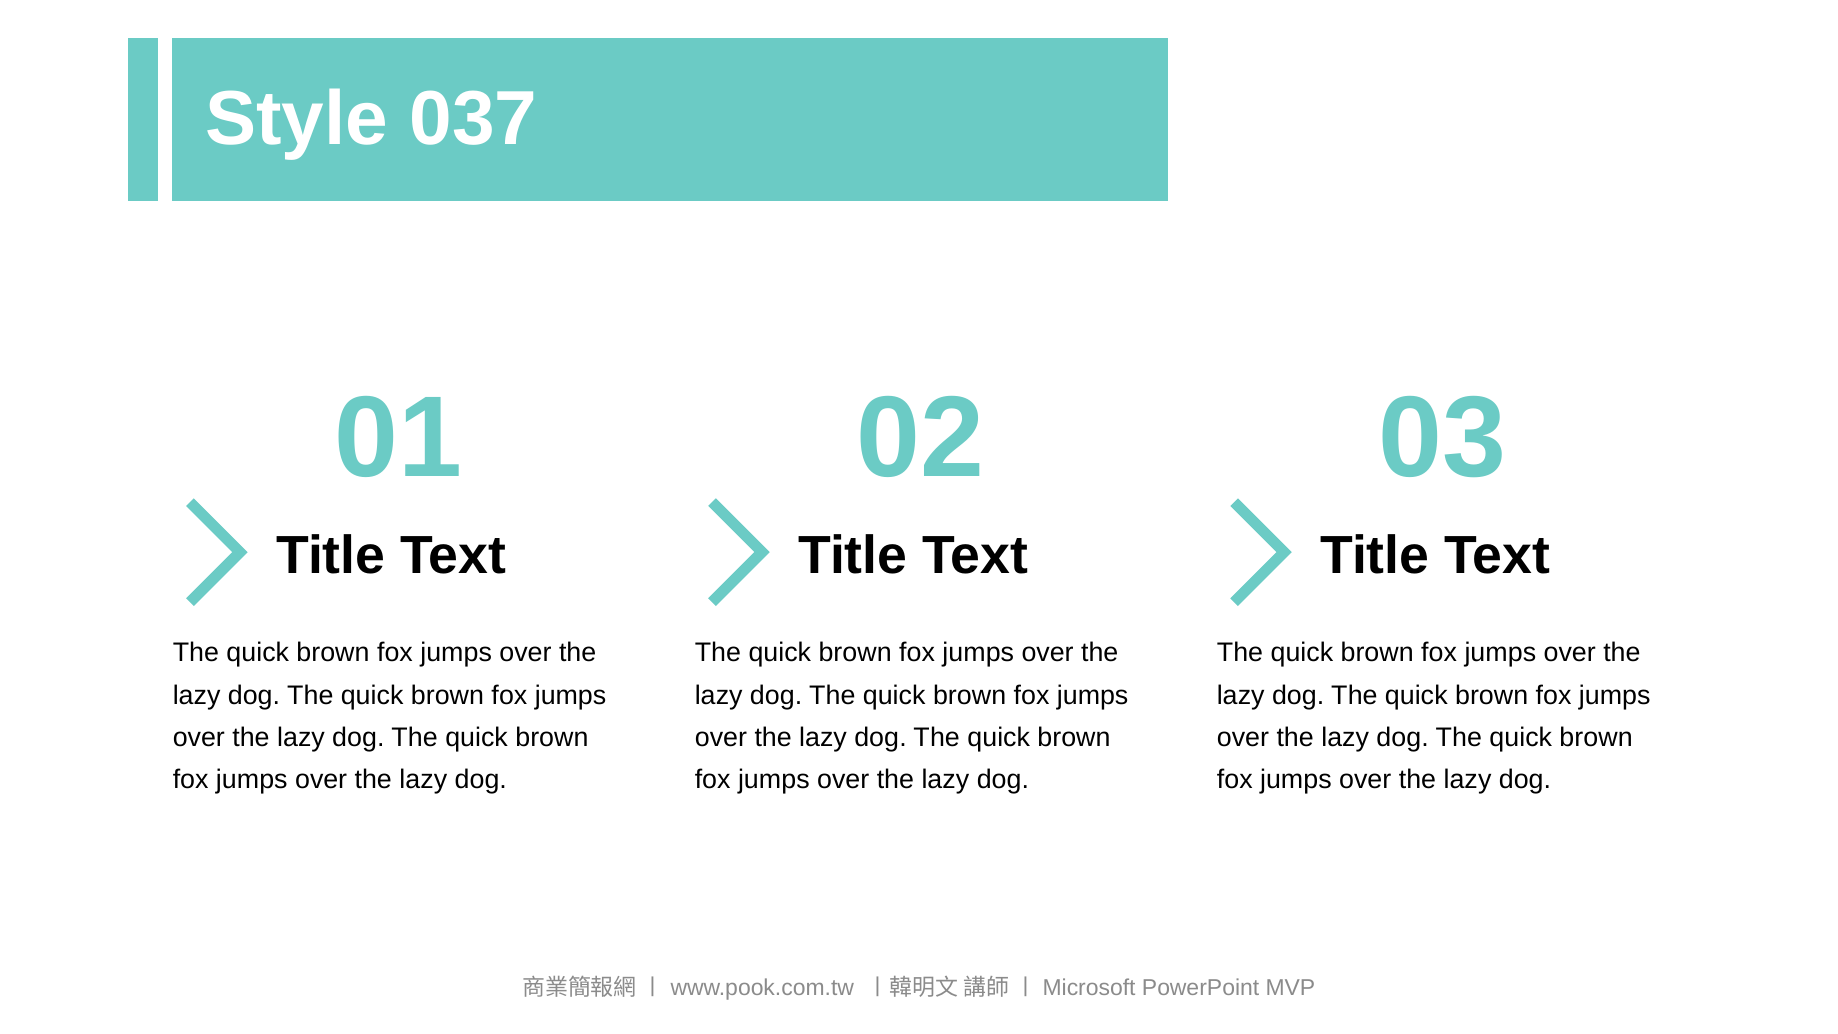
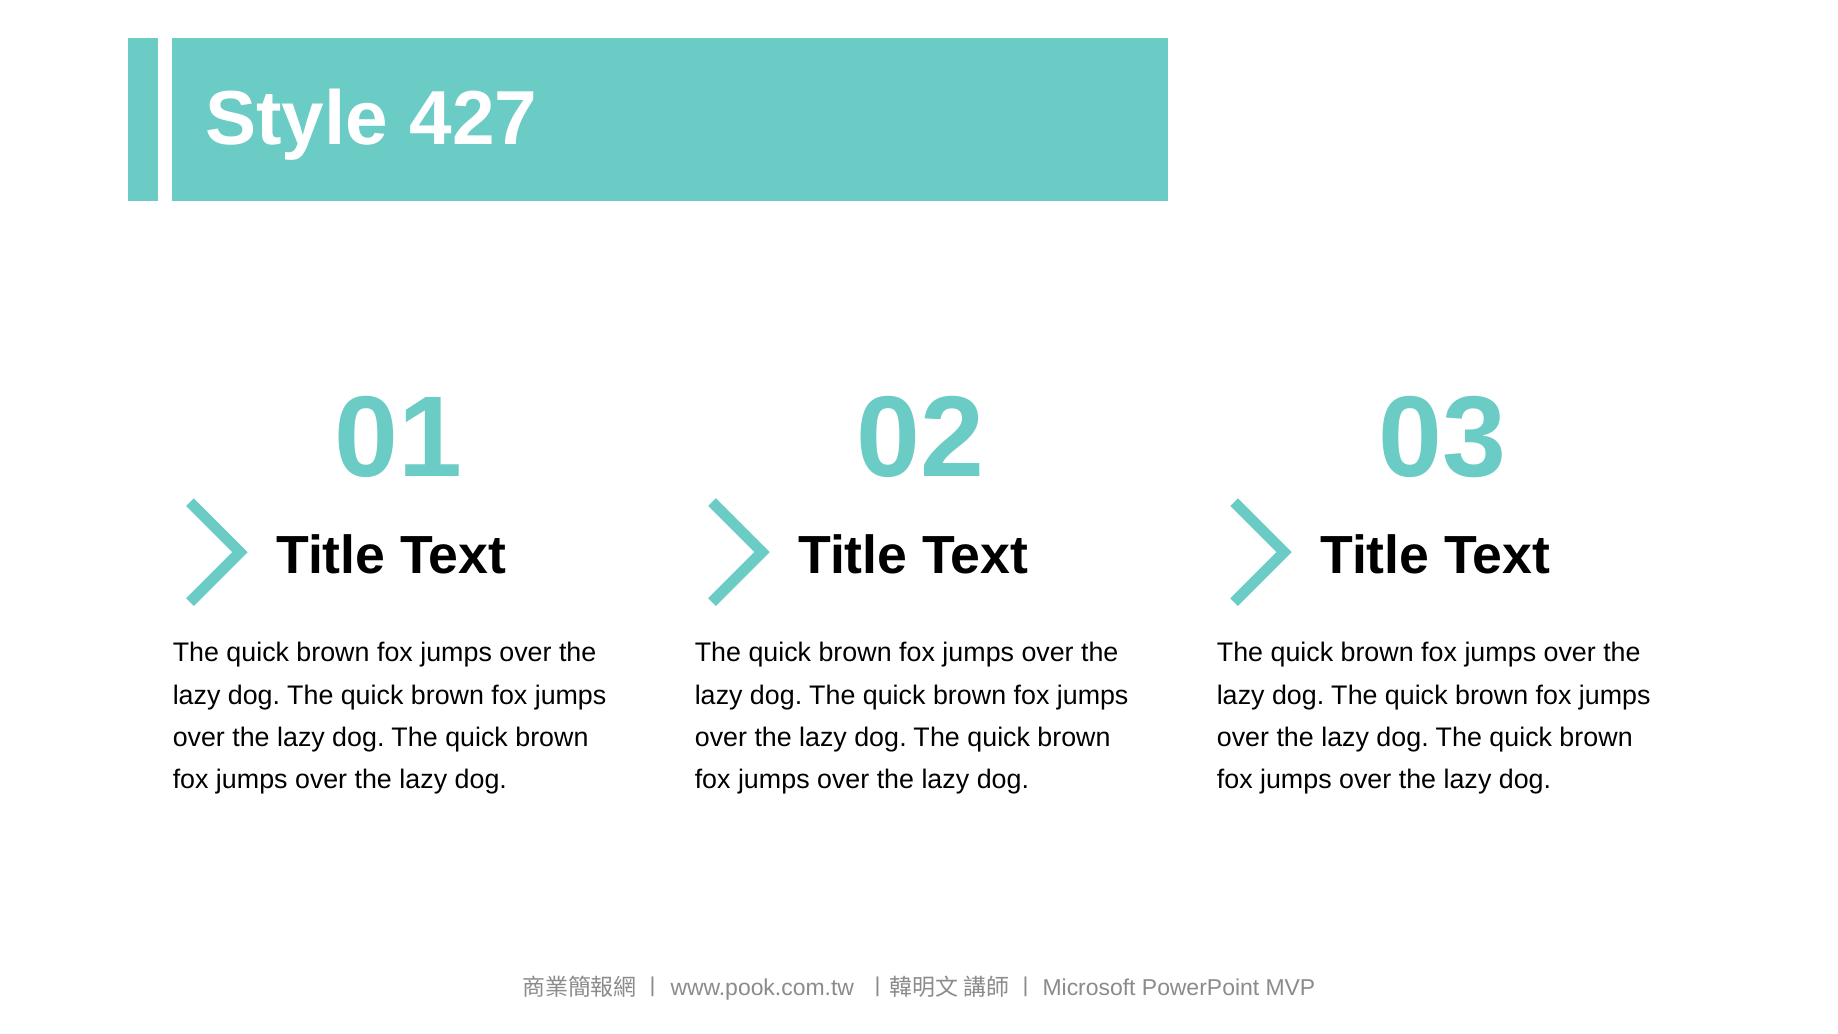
037: 037 -> 427 (473, 119)
